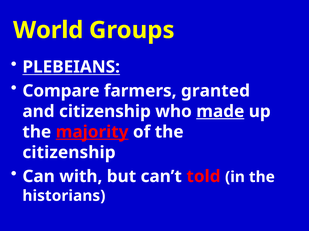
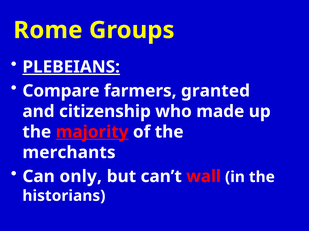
World: World -> Rome (48, 30)
PLEBEIANS underline: none -> present (71, 67)
made underline: present -> none (220, 112)
citizenship: citizenship -> merchants (69, 153)
with: with -> only (81, 177)
told: told -> wall (204, 177)
